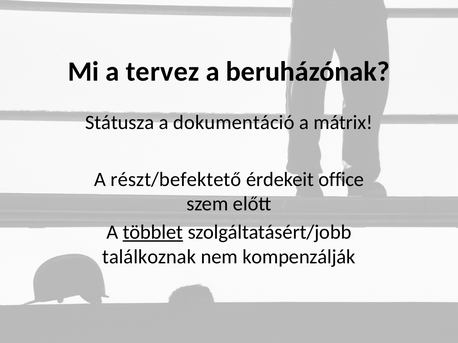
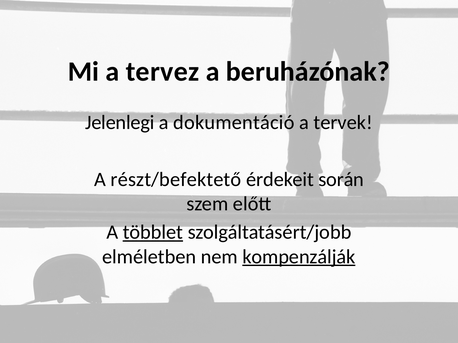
Státusza: Státusza -> Jelenlegi (120, 123)
mátrix: mátrix -> tervek (343, 123)
office: office -> során (341, 180)
találkoznak: találkoznak -> elméletben (149, 257)
kompenzálják underline: none -> present (299, 257)
